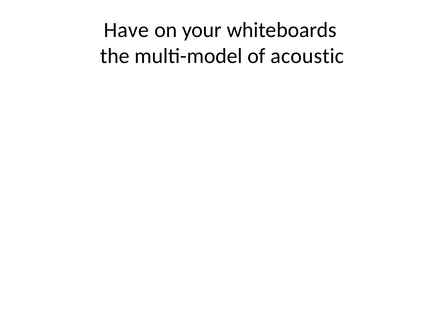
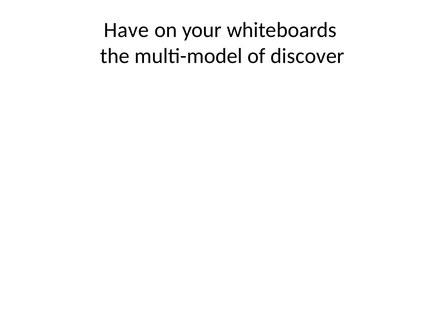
acoustic: acoustic -> discover (307, 56)
